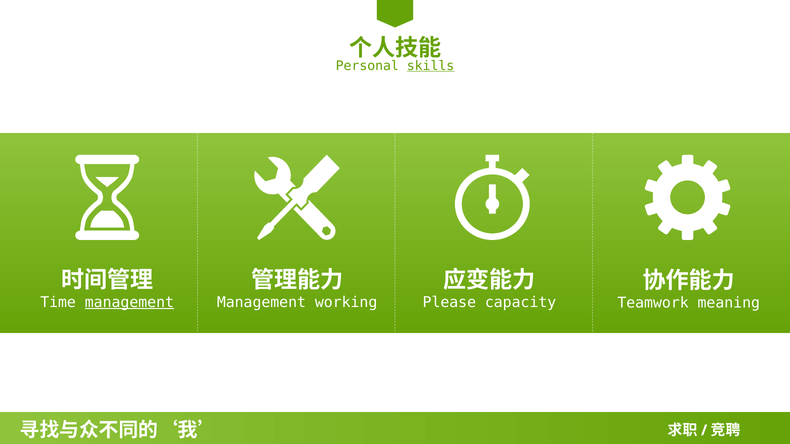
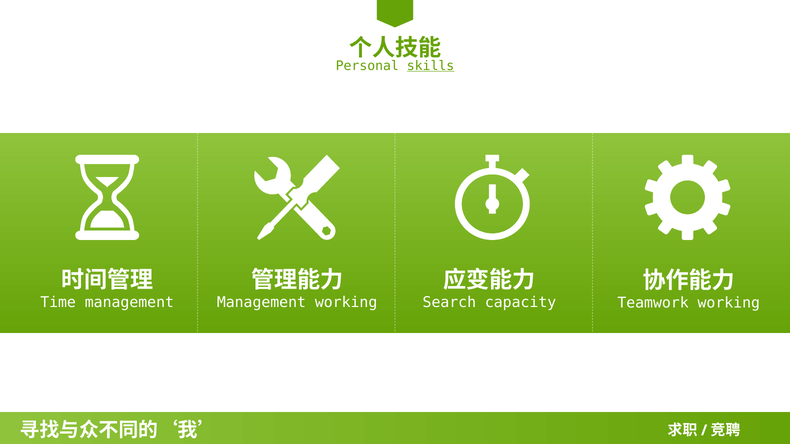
management underline: present -> none (129, 302)
Please: Please -> Search (449, 302)
Teamwork meaning: meaning -> working (729, 303)
